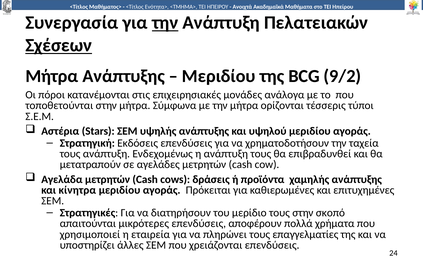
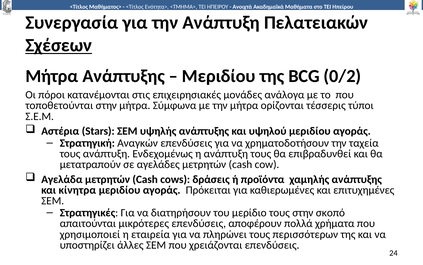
την underline: present -> none (165, 23)
9/2: 9/2 -> 0/2 (342, 76)
Εκδόσεις: Εκδόσεις -> Αναγκών (138, 143)
επαγγελματίες: επαγγελματίες -> περισσότερων (305, 234)
